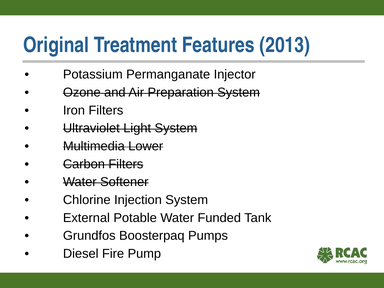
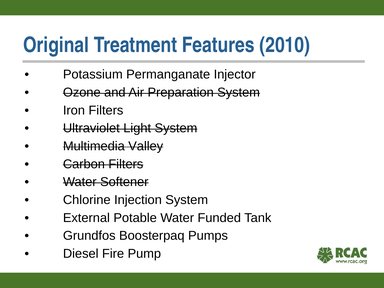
2013: 2013 -> 2010 (285, 45)
Lower: Lower -> Valley (146, 146)
